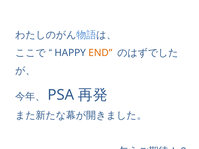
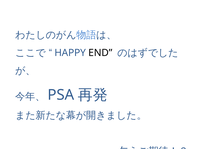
END colour: orange -> black (100, 53)
